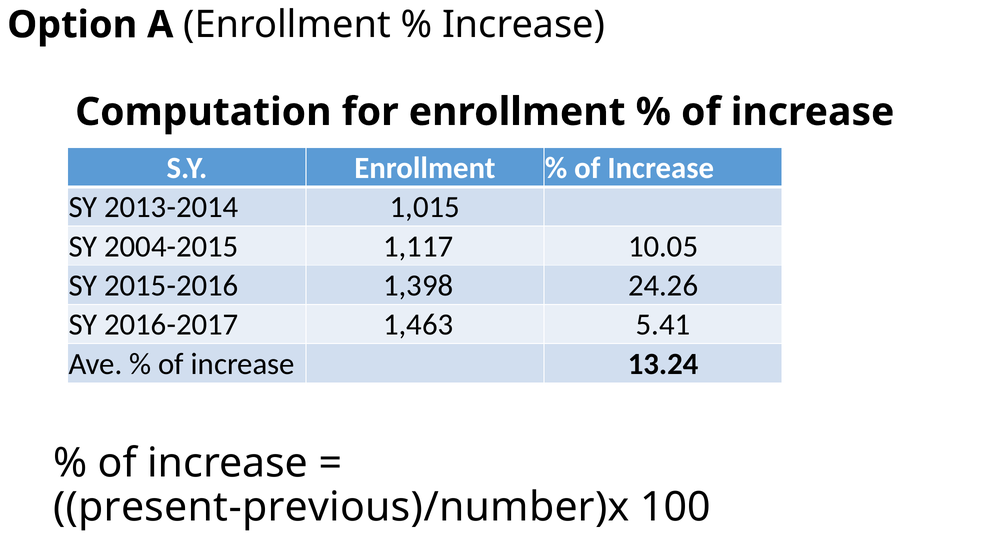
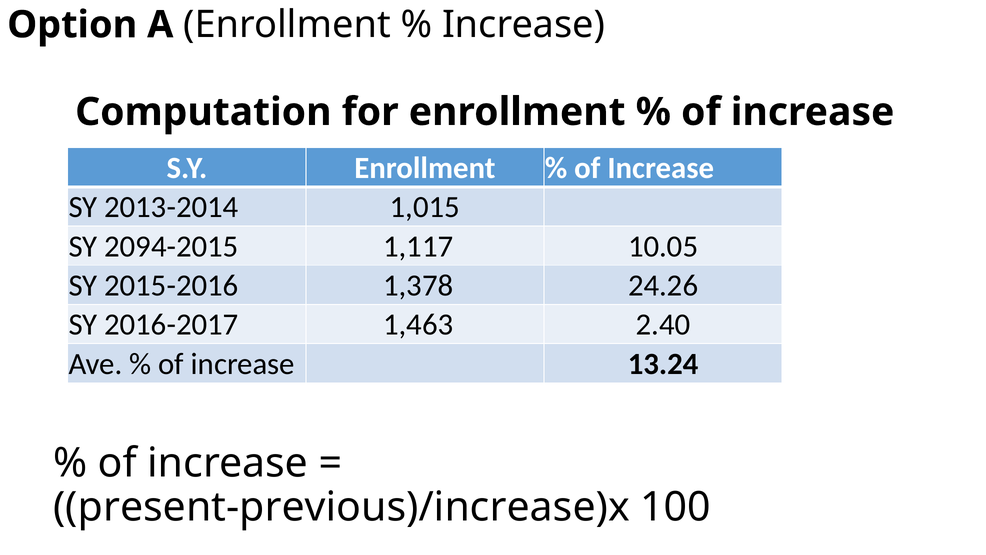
2004-2015: 2004-2015 -> 2094-2015 (171, 246)
1,398: 1,398 -> 1,378 (418, 285)
5.41: 5.41 -> 2.40 (663, 325)
present-previous)/number)x: present-previous)/number)x -> present-previous)/increase)x (341, 507)
